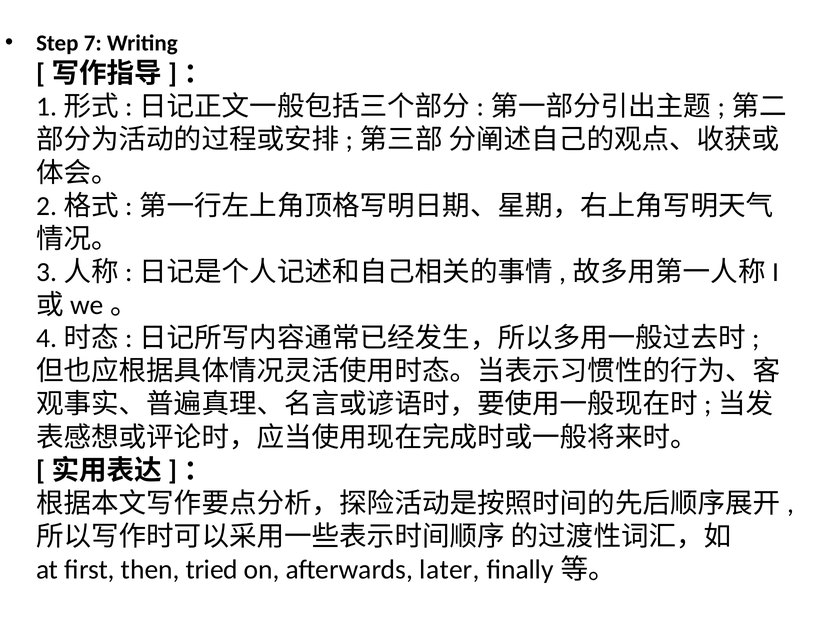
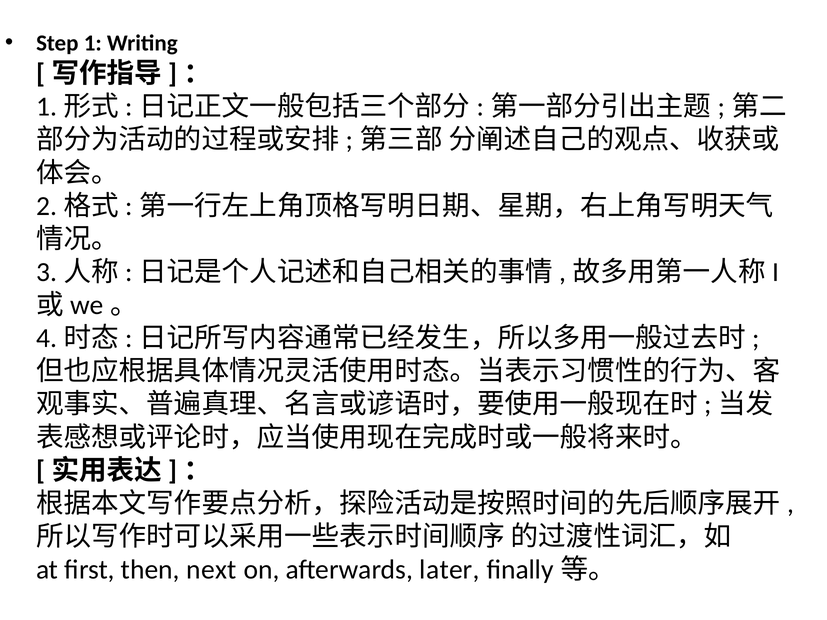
7: 7 -> 1 (93, 43)
tried: tried -> next (212, 570)
